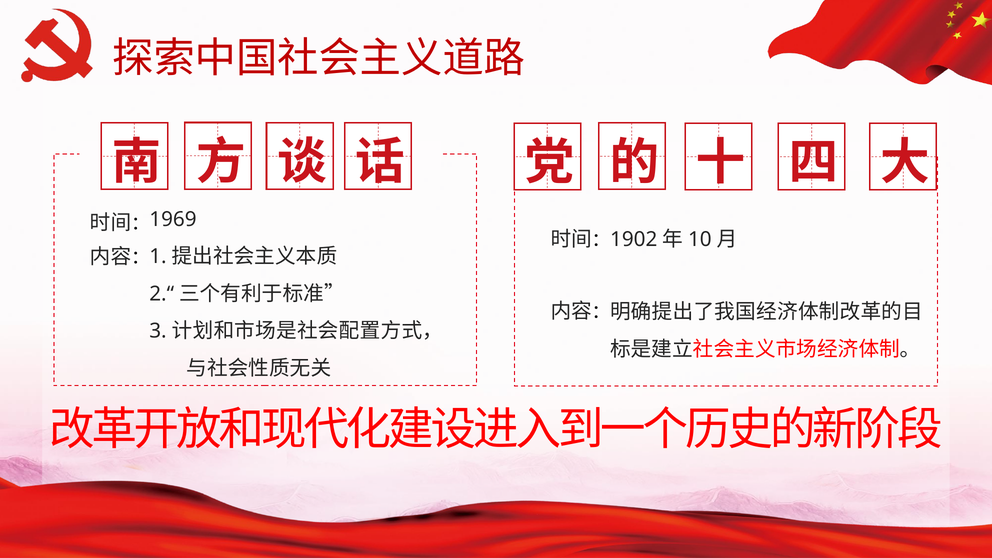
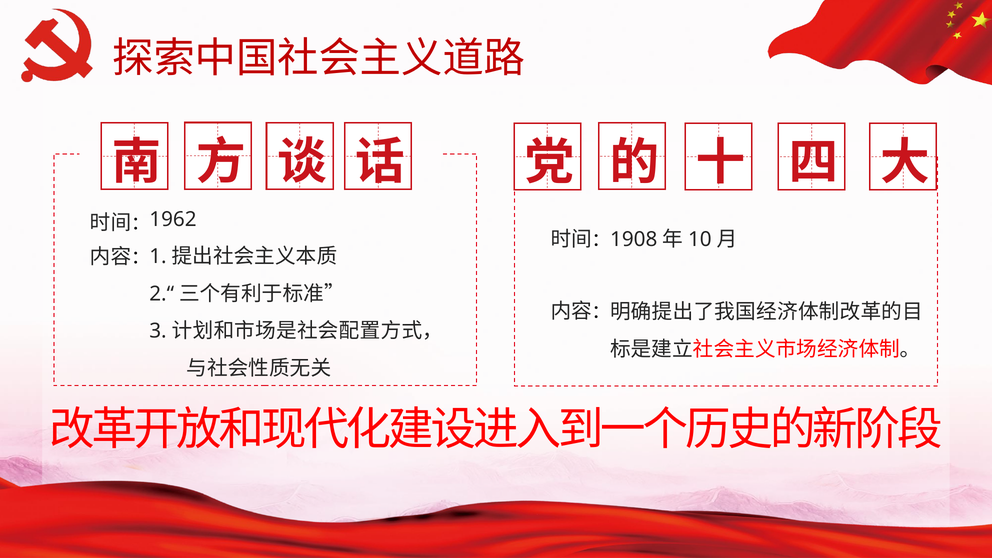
1969: 1969 -> 1962 (173, 219)
1902: 1902 -> 1908 (634, 240)
